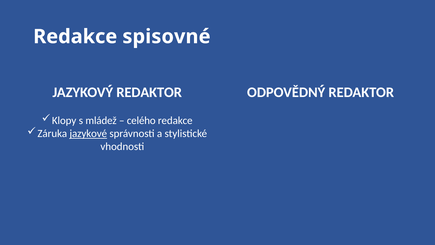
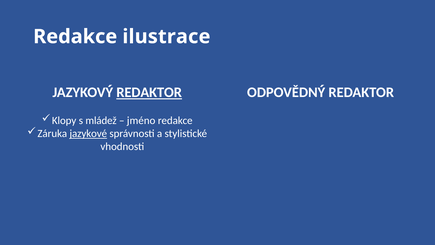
spisovné: spisovné -> ilustrace (166, 37)
REDAKTOR underline: none -> present (149, 92)
celého: celého -> jméno (141, 120)
